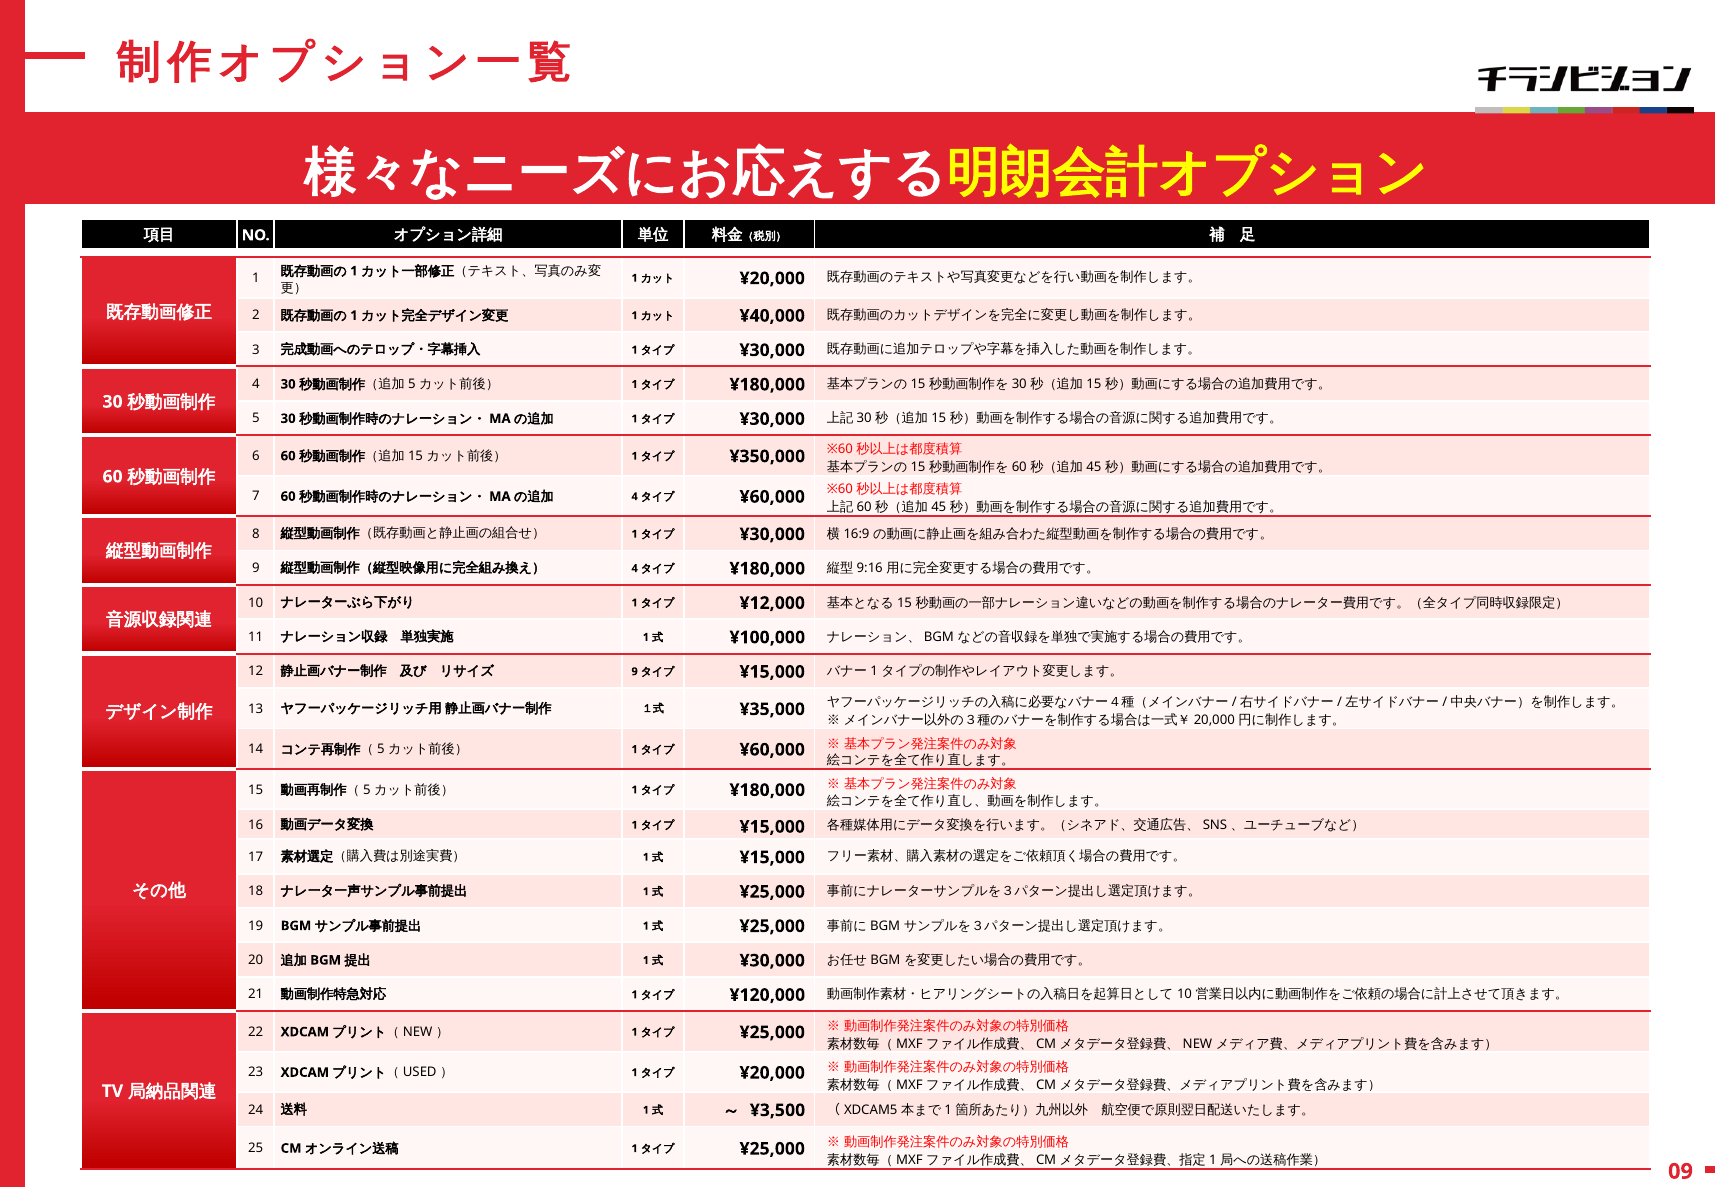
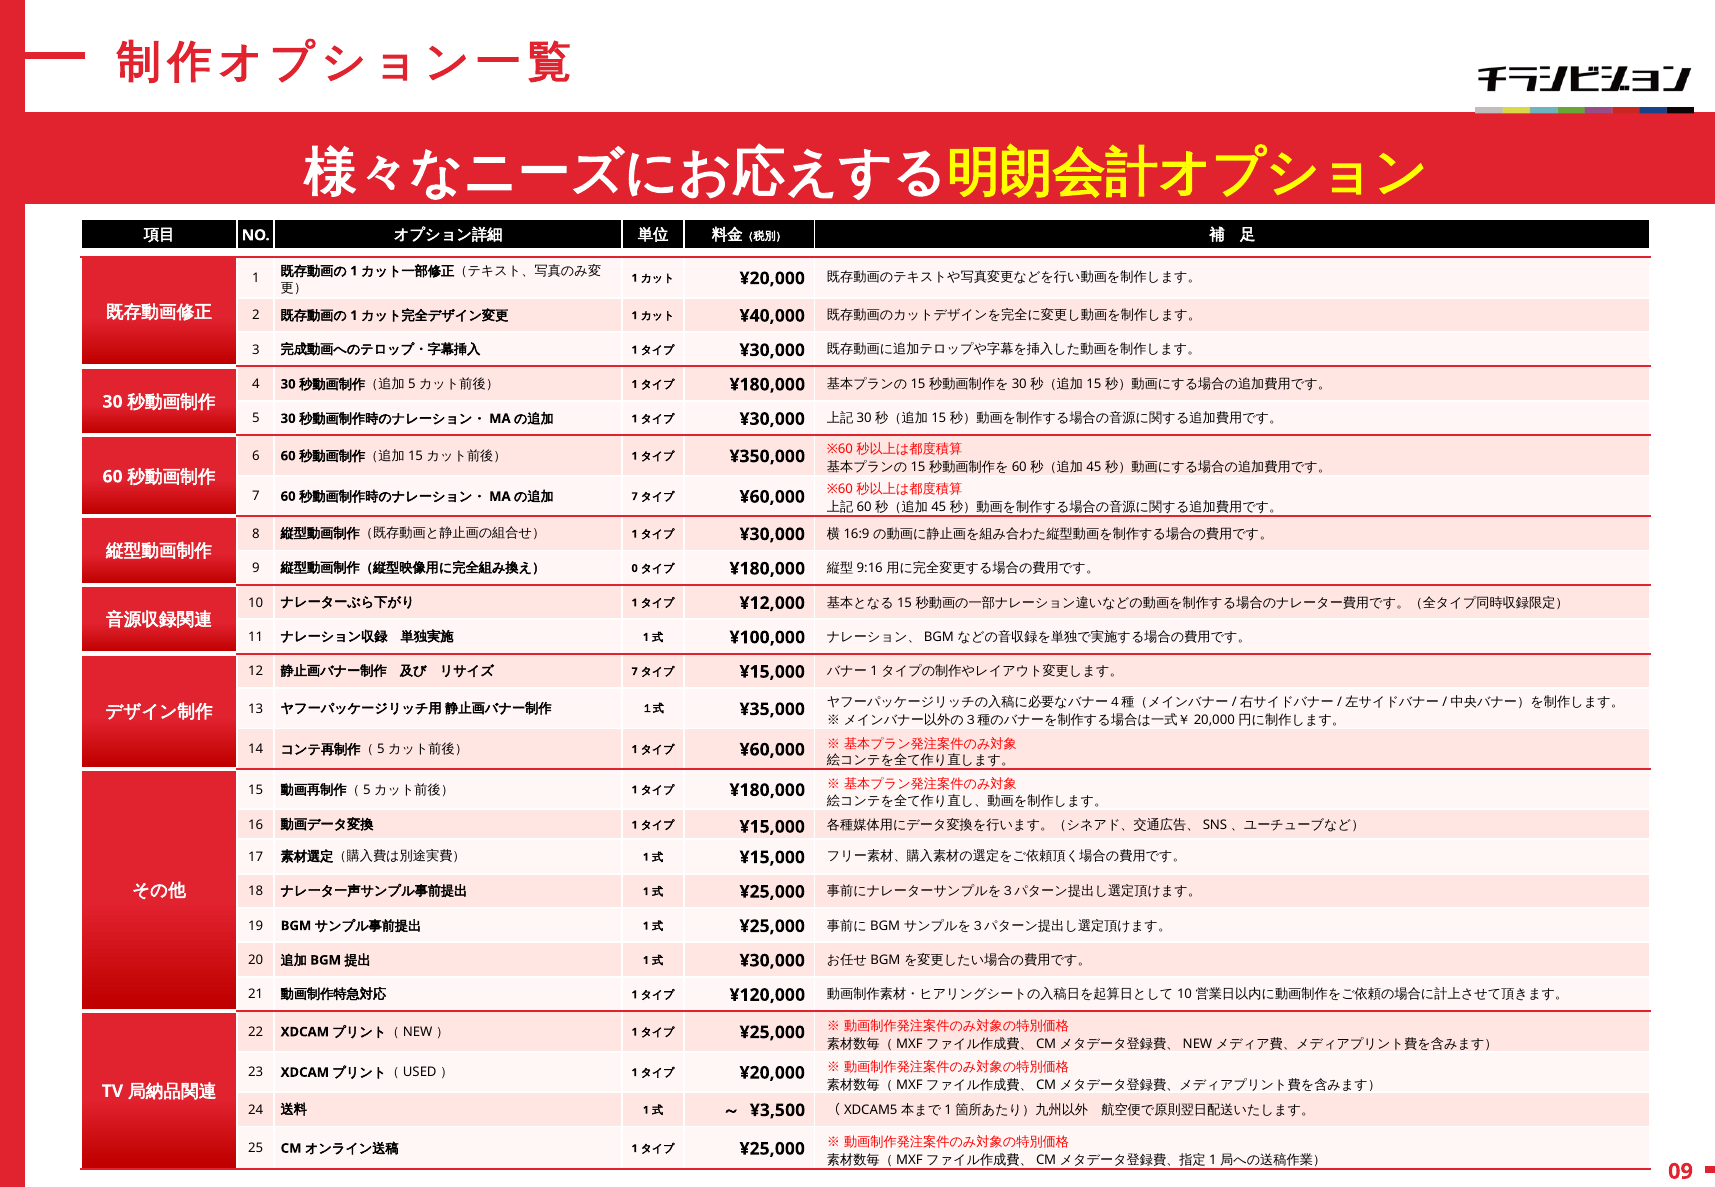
4: 4 -> 7 (635, 497)
4: 4 -> 0 (635, 569)
9: 9 -> 7 (635, 672)
